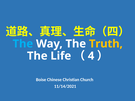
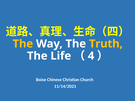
The colour: light blue -> yellow (23, 44)
